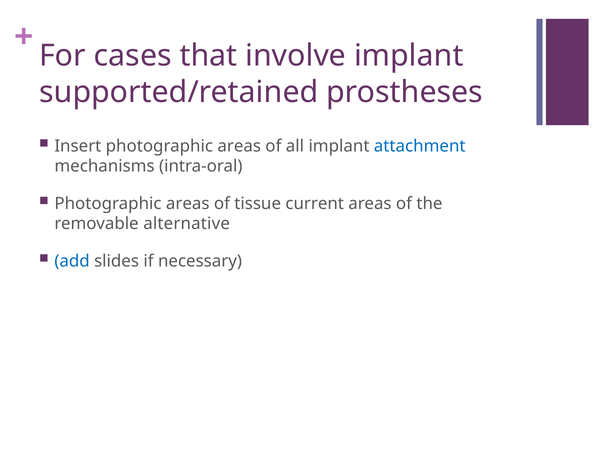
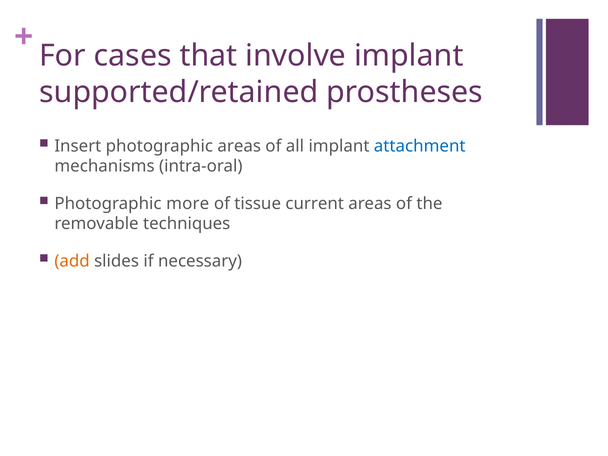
areas: areas -> more (188, 204)
alternative: alternative -> techniques (187, 224)
add colour: blue -> orange (72, 261)
